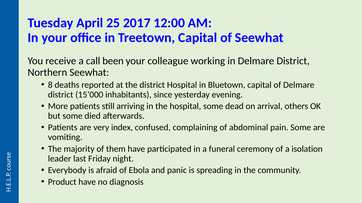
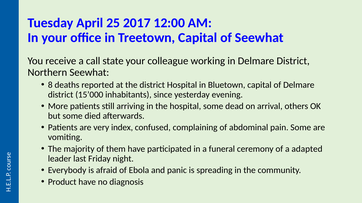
been: been -> state (113, 61)
isolation: isolation -> adapted (307, 149)
